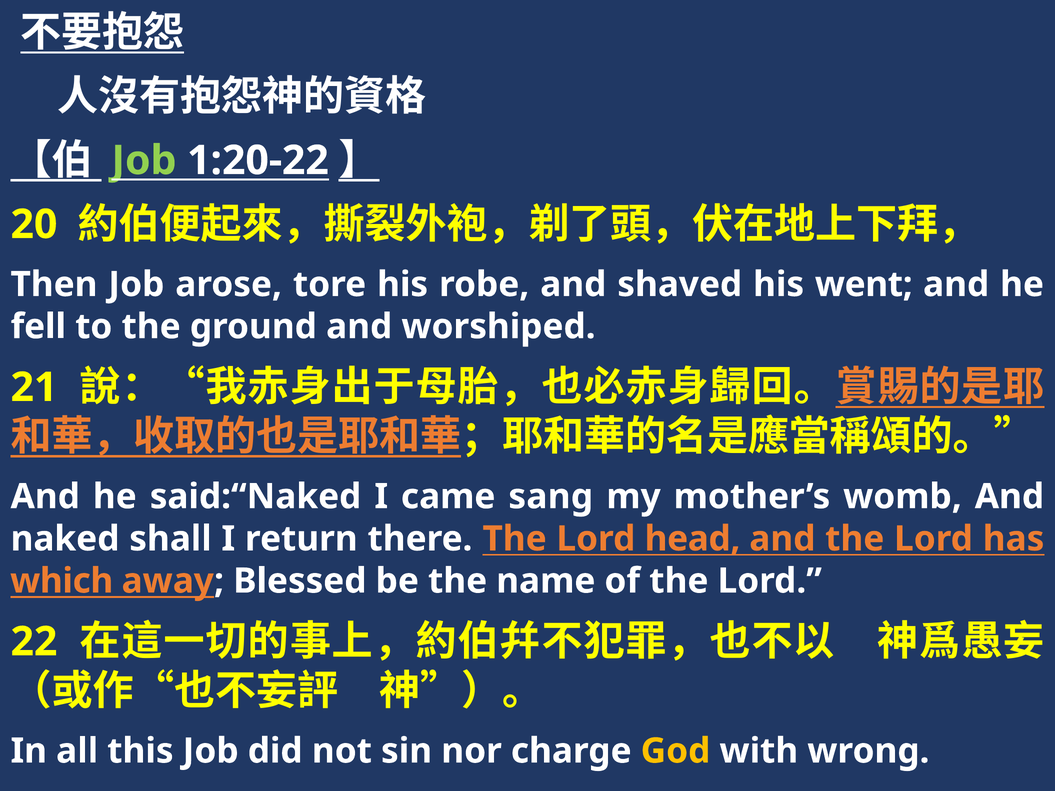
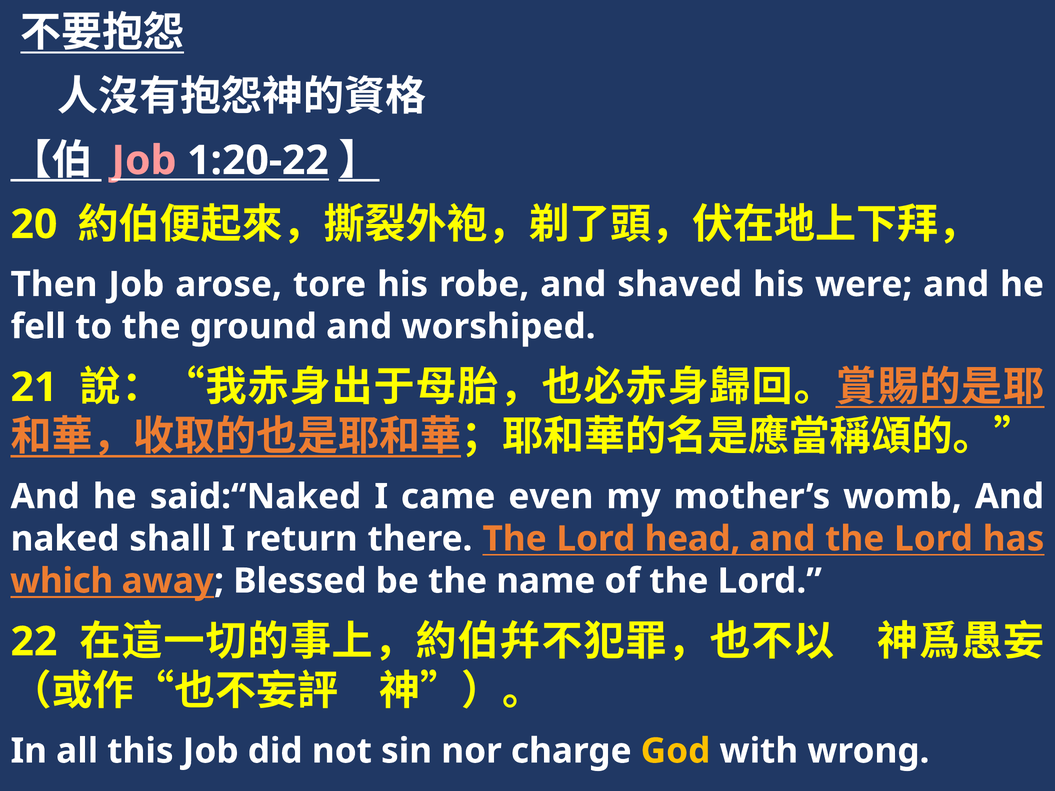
Job colour: light green -> pink (144, 161)
went: went -> were (864, 285)
sang: sang -> even (551, 497)
